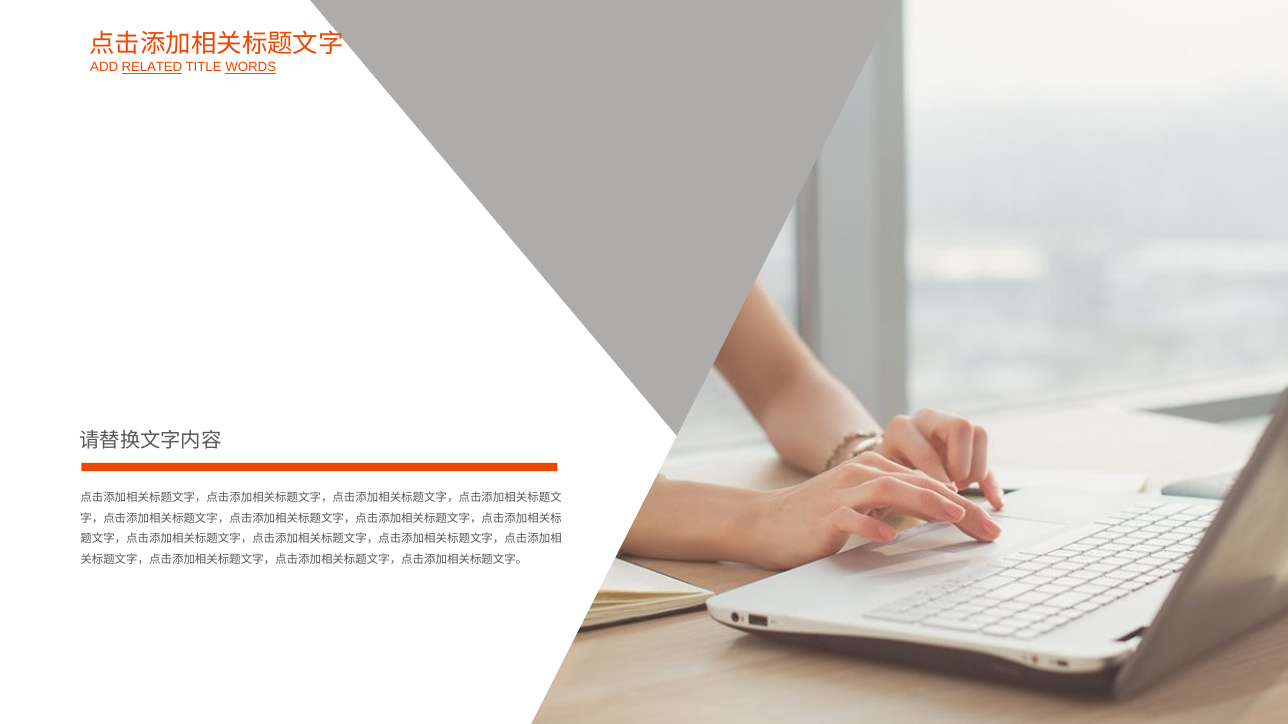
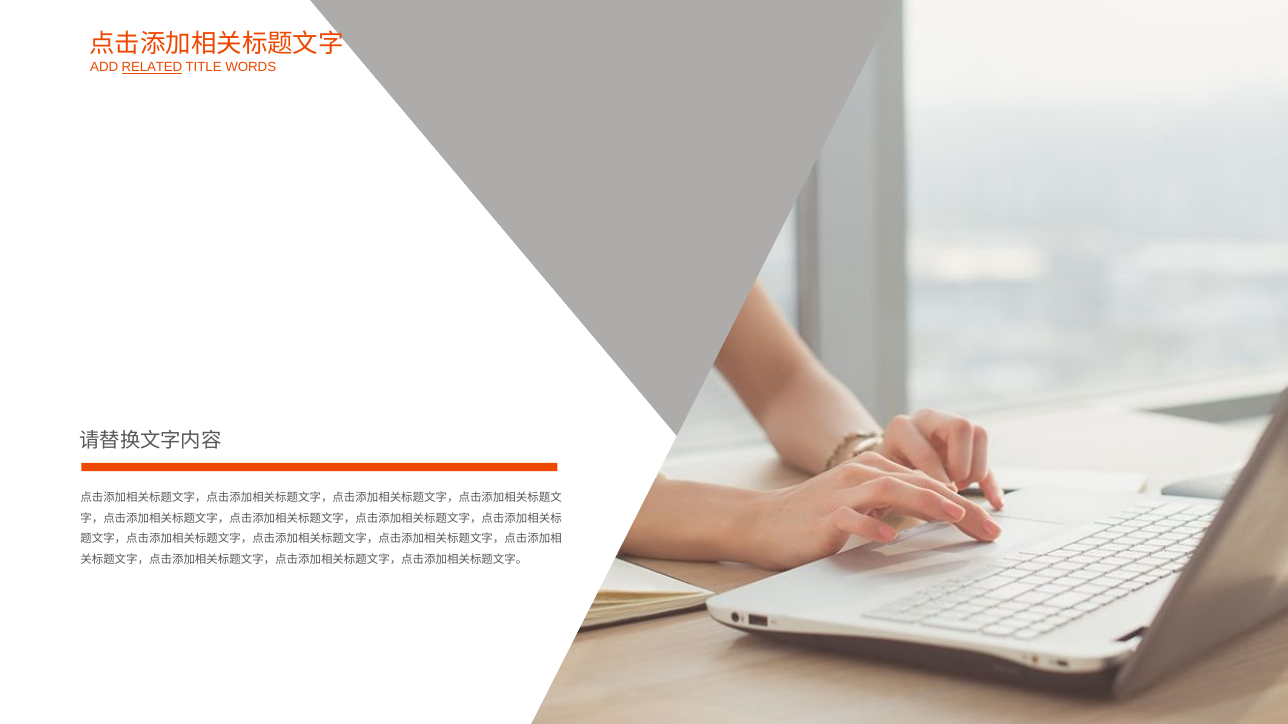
WORDS underline: present -> none (251, 68)
